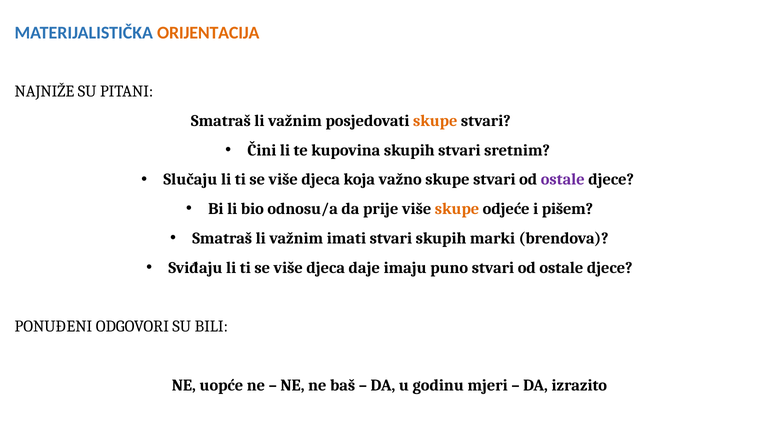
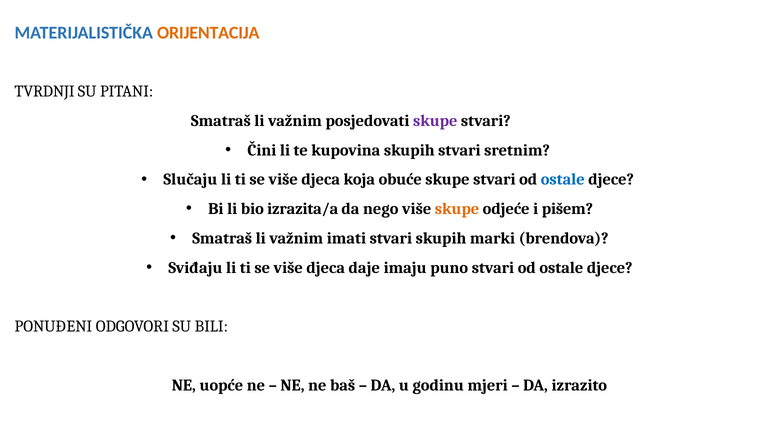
NAJNIŽE: NAJNIŽE -> TVRDNJI (44, 91)
skupe colour: orange -> purple (435, 121)
važno: važno -> obuće (400, 180)
ostale colour: purple -> blue (563, 180)
odnosu/a: odnosu/a -> izrazita/a (303, 209)
prije: prije -> nego (381, 209)
